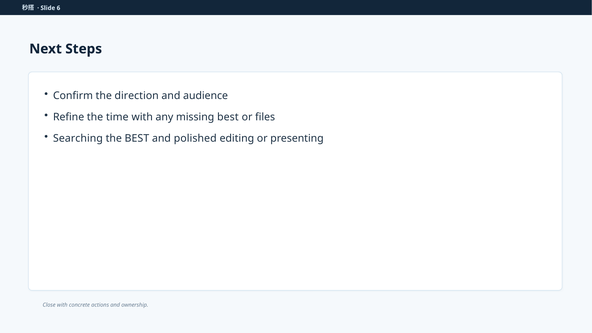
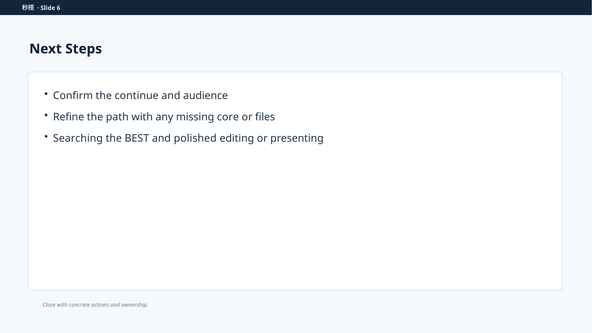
direction: direction -> continue (137, 96)
time: time -> path (117, 117)
missing best: best -> core (228, 117)
